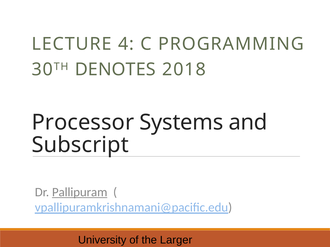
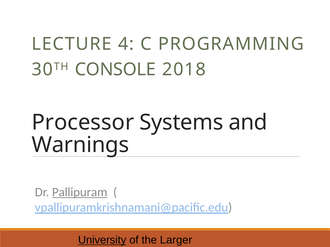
DENOTES: DENOTES -> CONSOLE (115, 70)
Subscript: Subscript -> Warnings (80, 145)
University underline: none -> present (102, 240)
